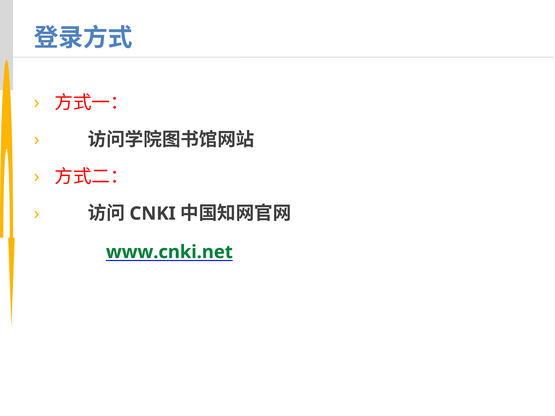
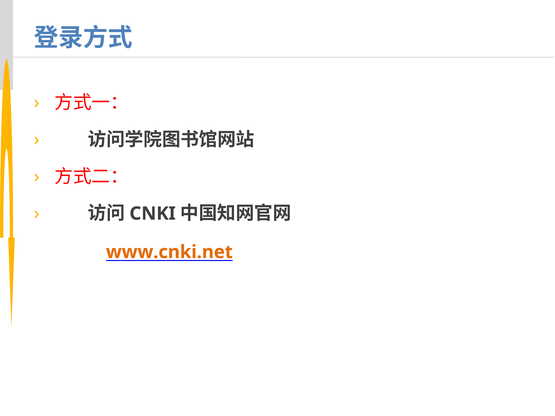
www.cnki.net colour: green -> orange (169, 252)
